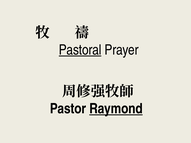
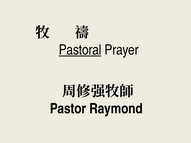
Raymond underline: present -> none (116, 109)
